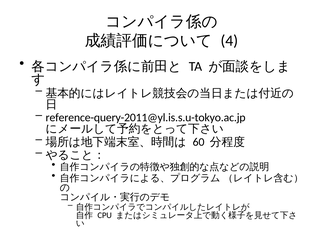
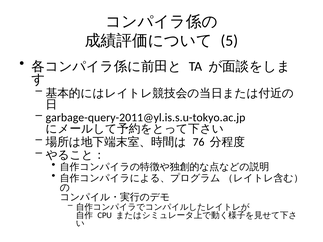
4: 4 -> 5 (229, 41)
reference-query-2011@yl.is.s.u-tokyo.ac.jp: reference-query-2011@yl.is.s.u-tokyo.ac.jp -> garbage-query-2011@yl.is.s.u-tokyo.ac.jp (145, 118)
60: 60 -> 76 (199, 142)
